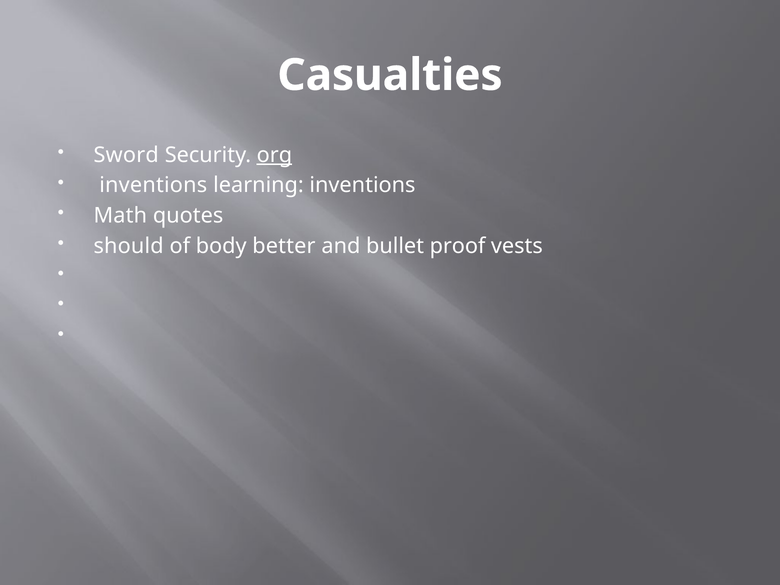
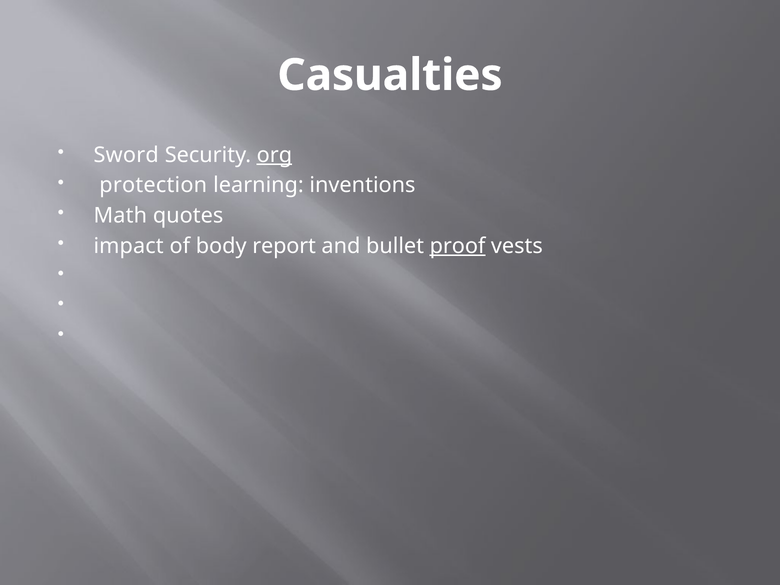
inventions: inventions -> protection (153, 185)
should: should -> impact (129, 246)
better: better -> report (284, 246)
proof underline: none -> present (458, 246)
